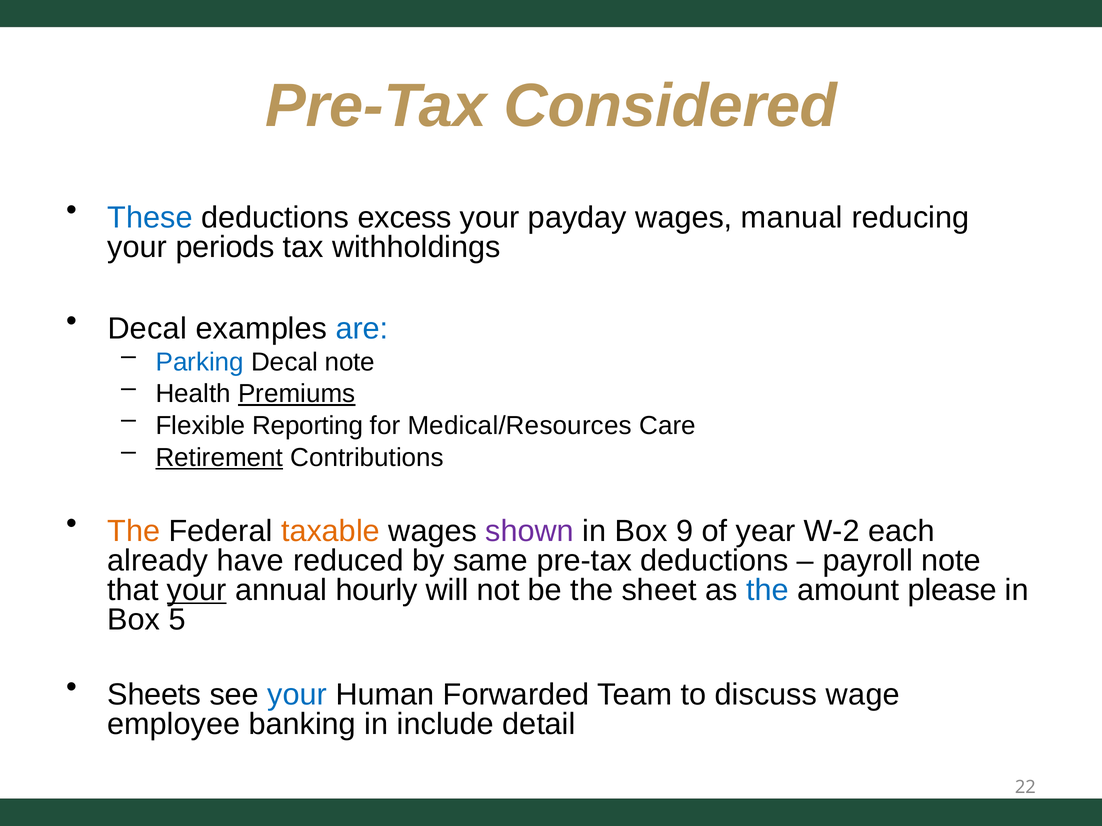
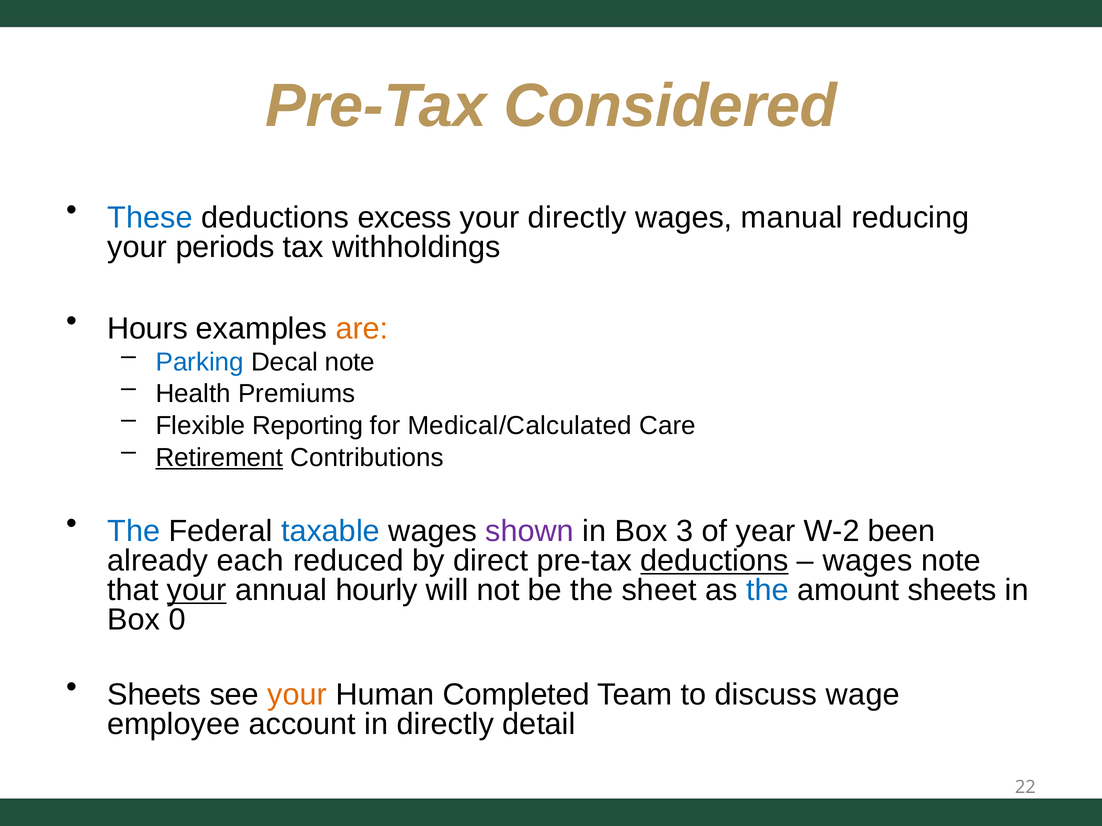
your payday: payday -> directly (577, 218)
Decal: Decal -> Hours (148, 329)
are colour: blue -> orange (362, 329)
Premiums underline: present -> none (297, 394)
Medical/Resources: Medical/Resources -> Medical/Calculated (520, 426)
The colour: orange -> blue (134, 532)
taxable colour: orange -> blue (330, 532)
9: 9 -> 3 (685, 532)
each: each -> been (902, 532)
have: have -> each (250, 561)
same: same -> direct (491, 561)
deductions underline: none -> present (714, 561)
payroll: payroll -> wages (868, 561)
amount please: please -> sheets (952, 590)
5: 5 -> 0 (177, 620)
your colour: blue -> orange (297, 695)
Forwarded: Forwarded -> Completed (516, 695)
banking: banking -> account (302, 725)
in include: include -> directly (445, 725)
